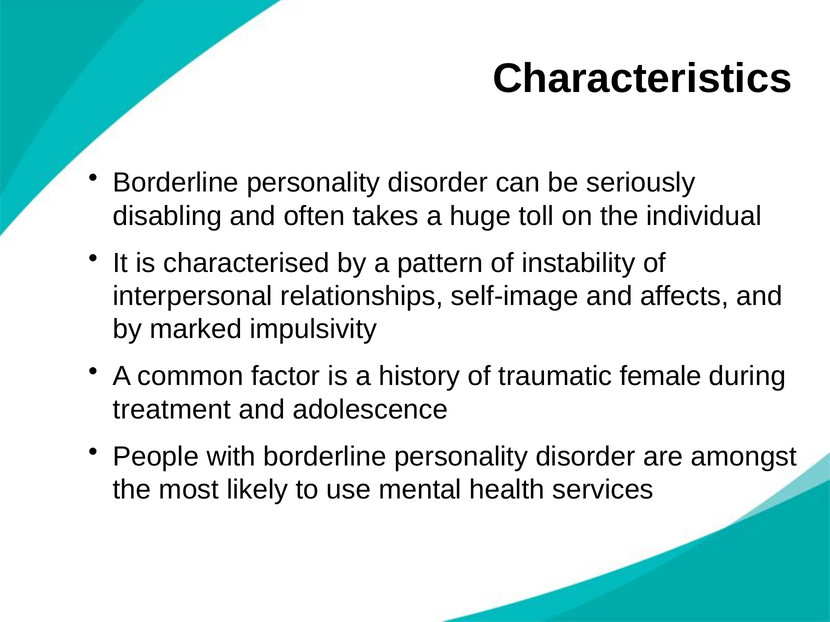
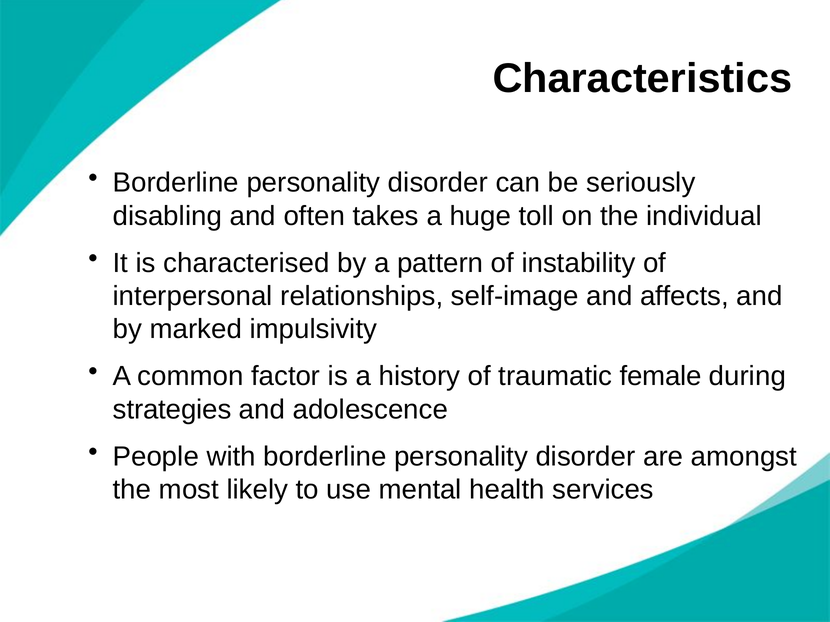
treatment: treatment -> strategies (172, 410)
